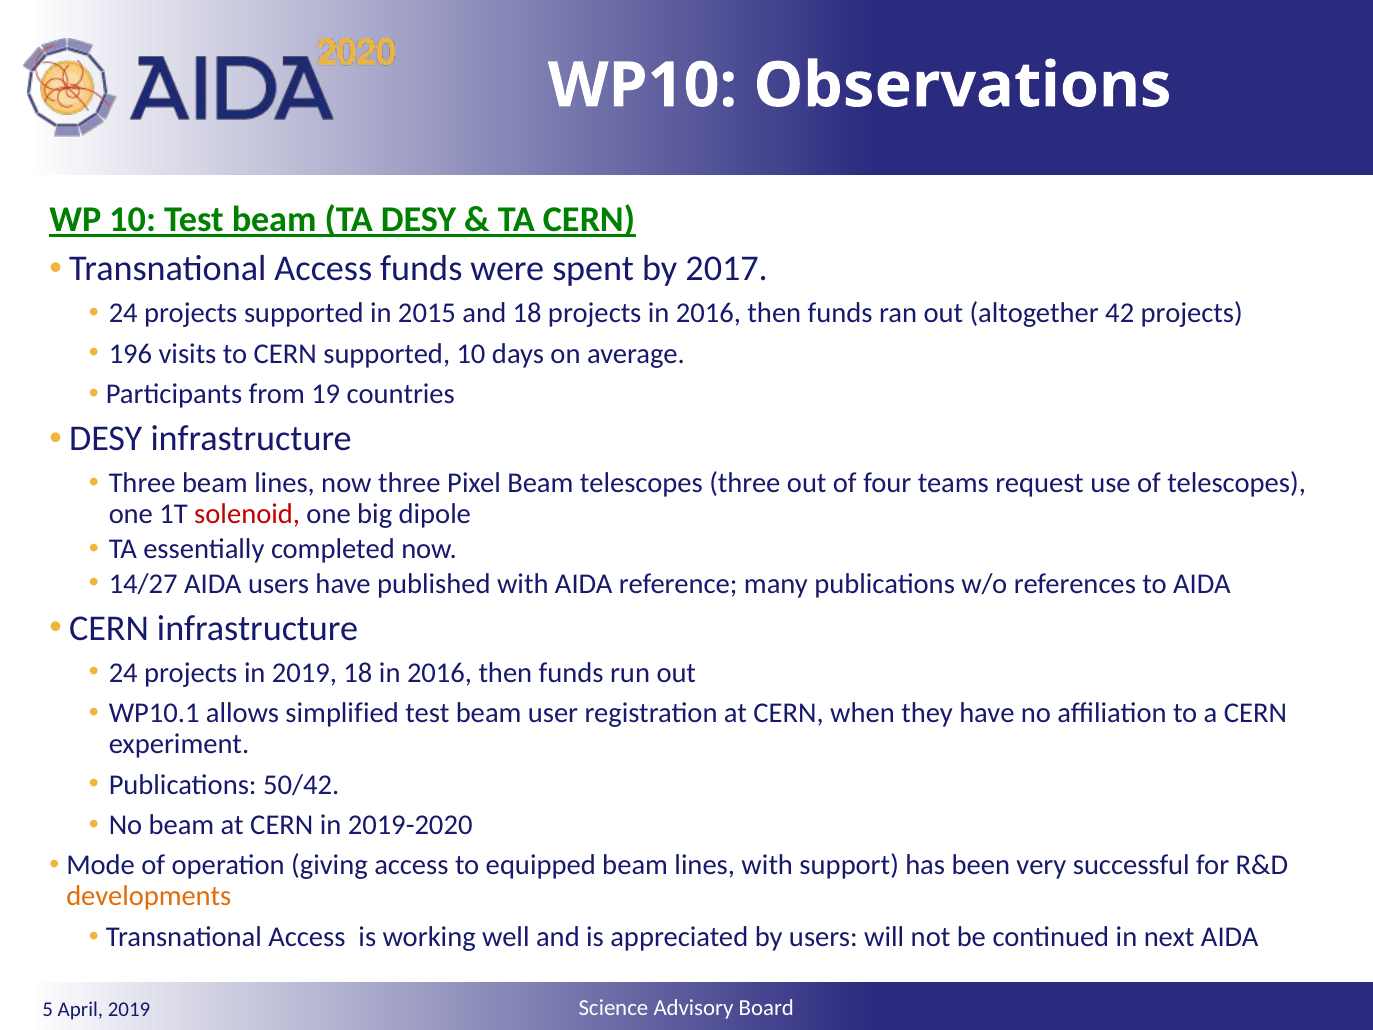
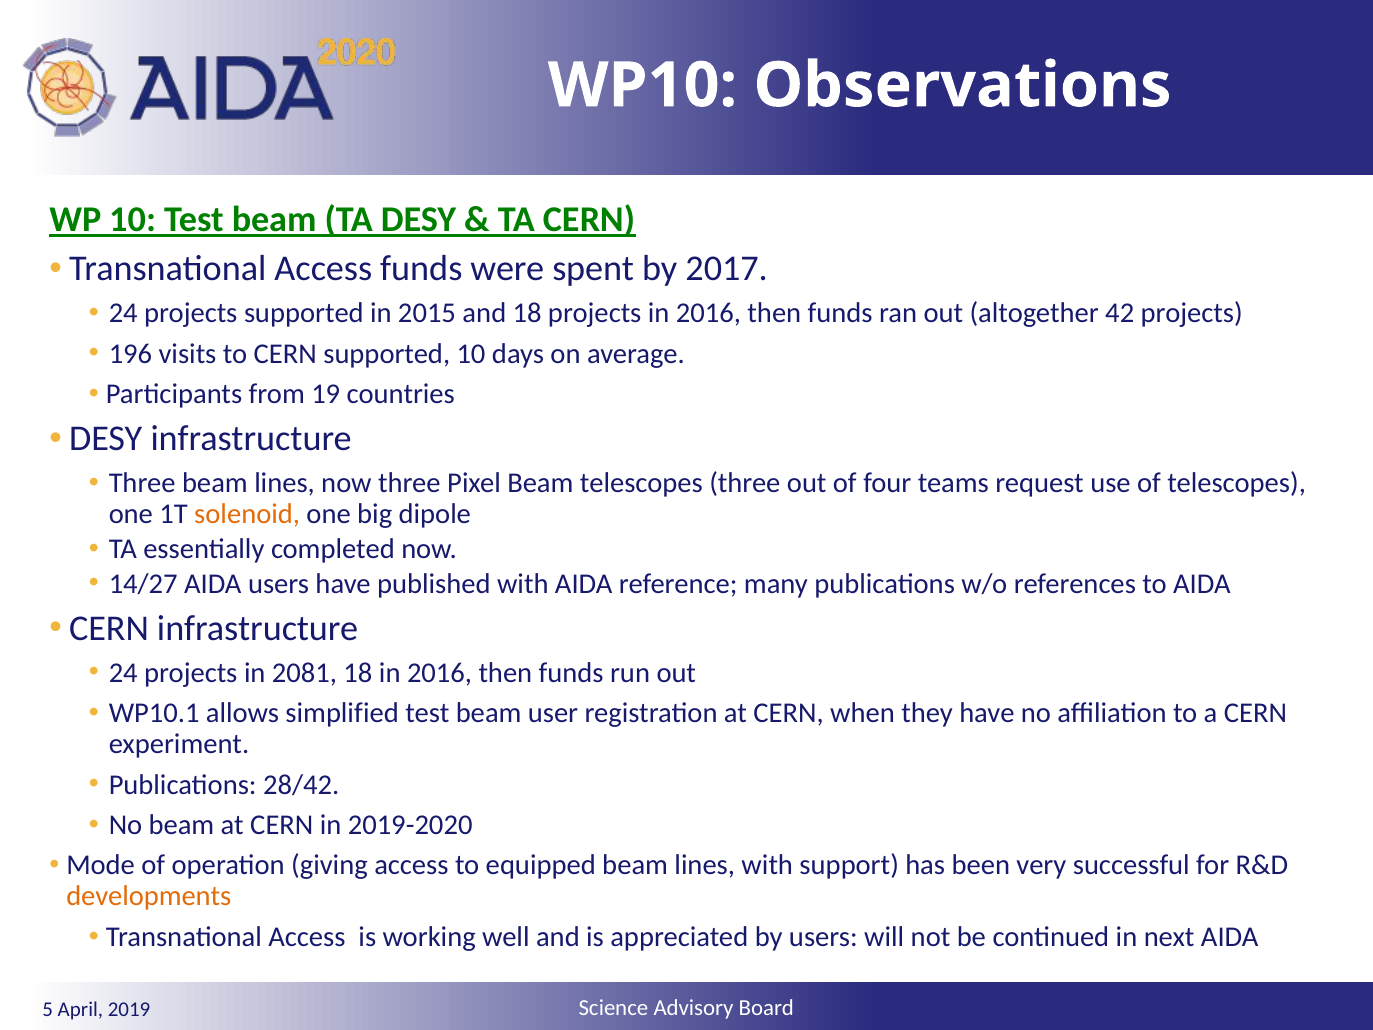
solenoid colour: red -> orange (247, 514)
in 2019: 2019 -> 2081 (304, 673)
50/42: 50/42 -> 28/42 (301, 784)
